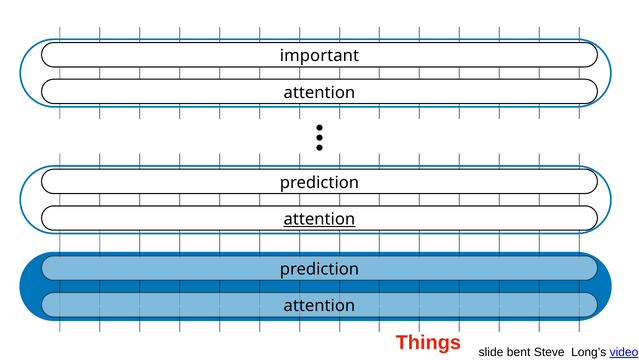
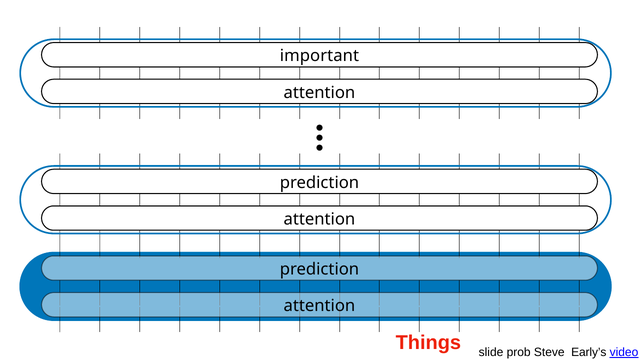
attention underline: present -> none (319, 219)
bent: bent -> prob (519, 352)
Long’s: Long’s -> Early’s (589, 352)
